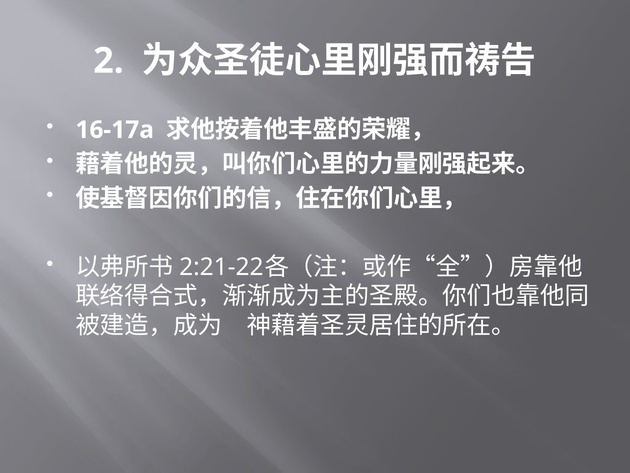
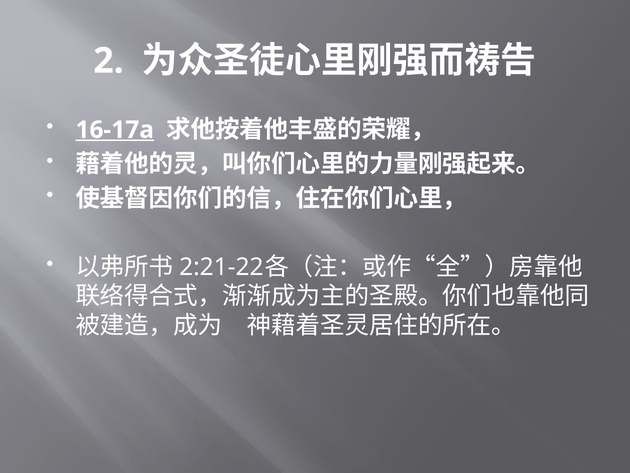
16-17a underline: none -> present (115, 130)
